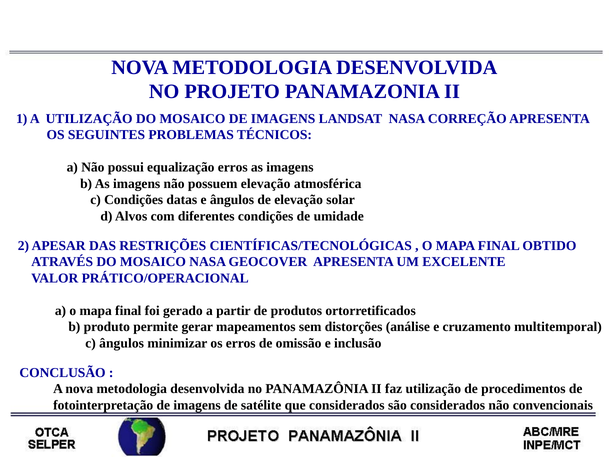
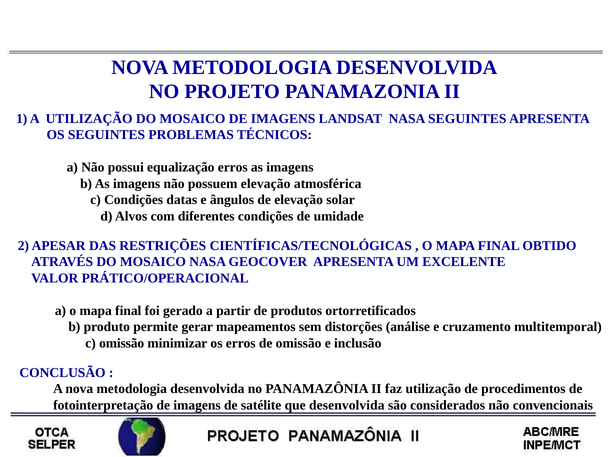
NASA CORREÇÃO: CORREÇÃO -> SEGUINTES (467, 119)
c ângulos: ângulos -> omissão (122, 343)
que considerados: considerados -> desenvolvida (347, 405)
